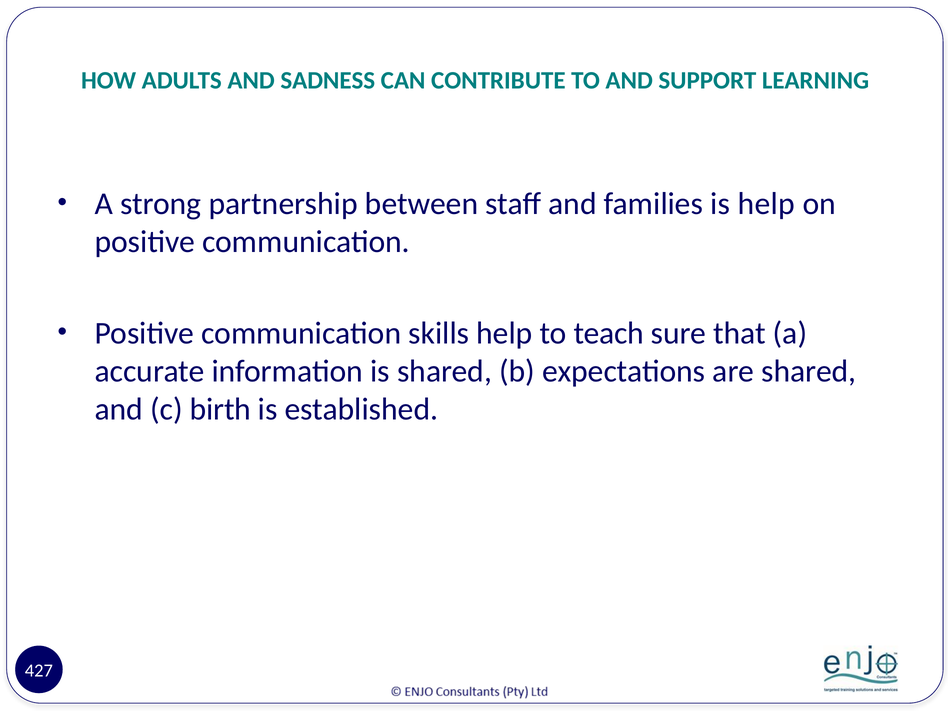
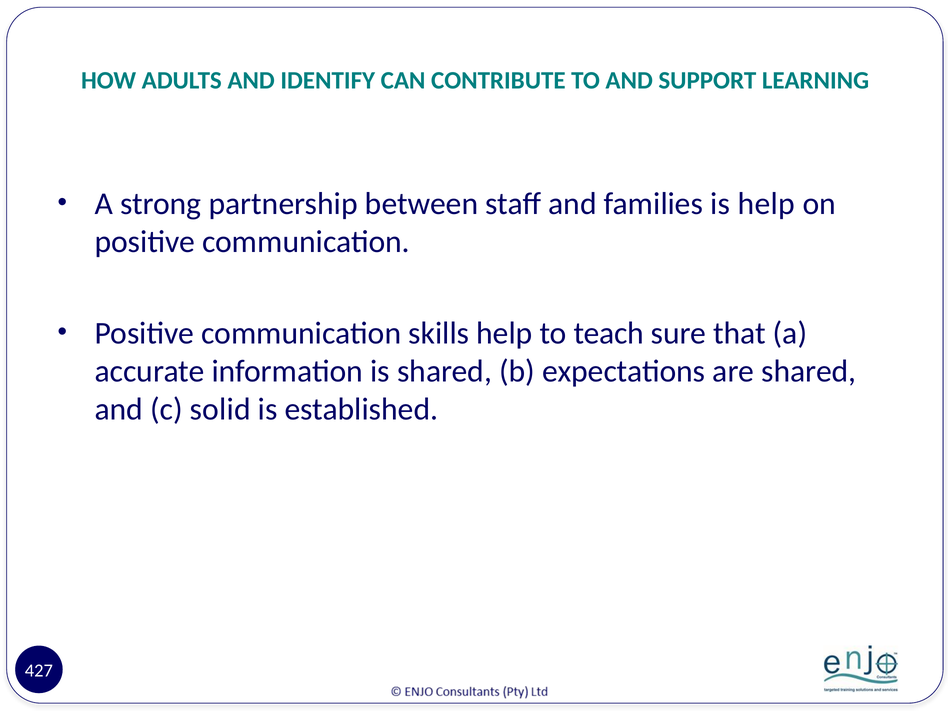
SADNESS: SADNESS -> IDENTIFY (328, 80)
birth: birth -> solid (220, 409)
